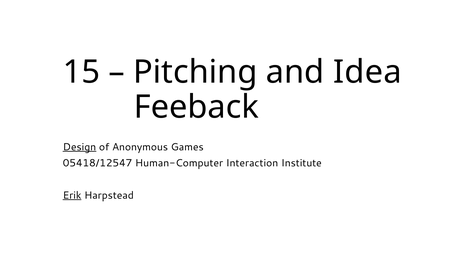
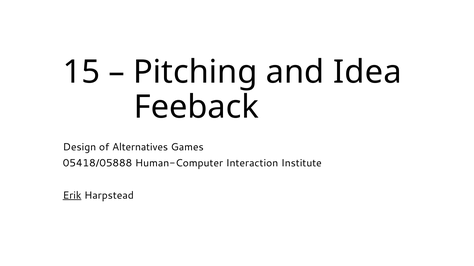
Design underline: present -> none (79, 147)
Anonymous: Anonymous -> Alternatives (140, 147)
05418/12547: 05418/12547 -> 05418/05888 (98, 163)
